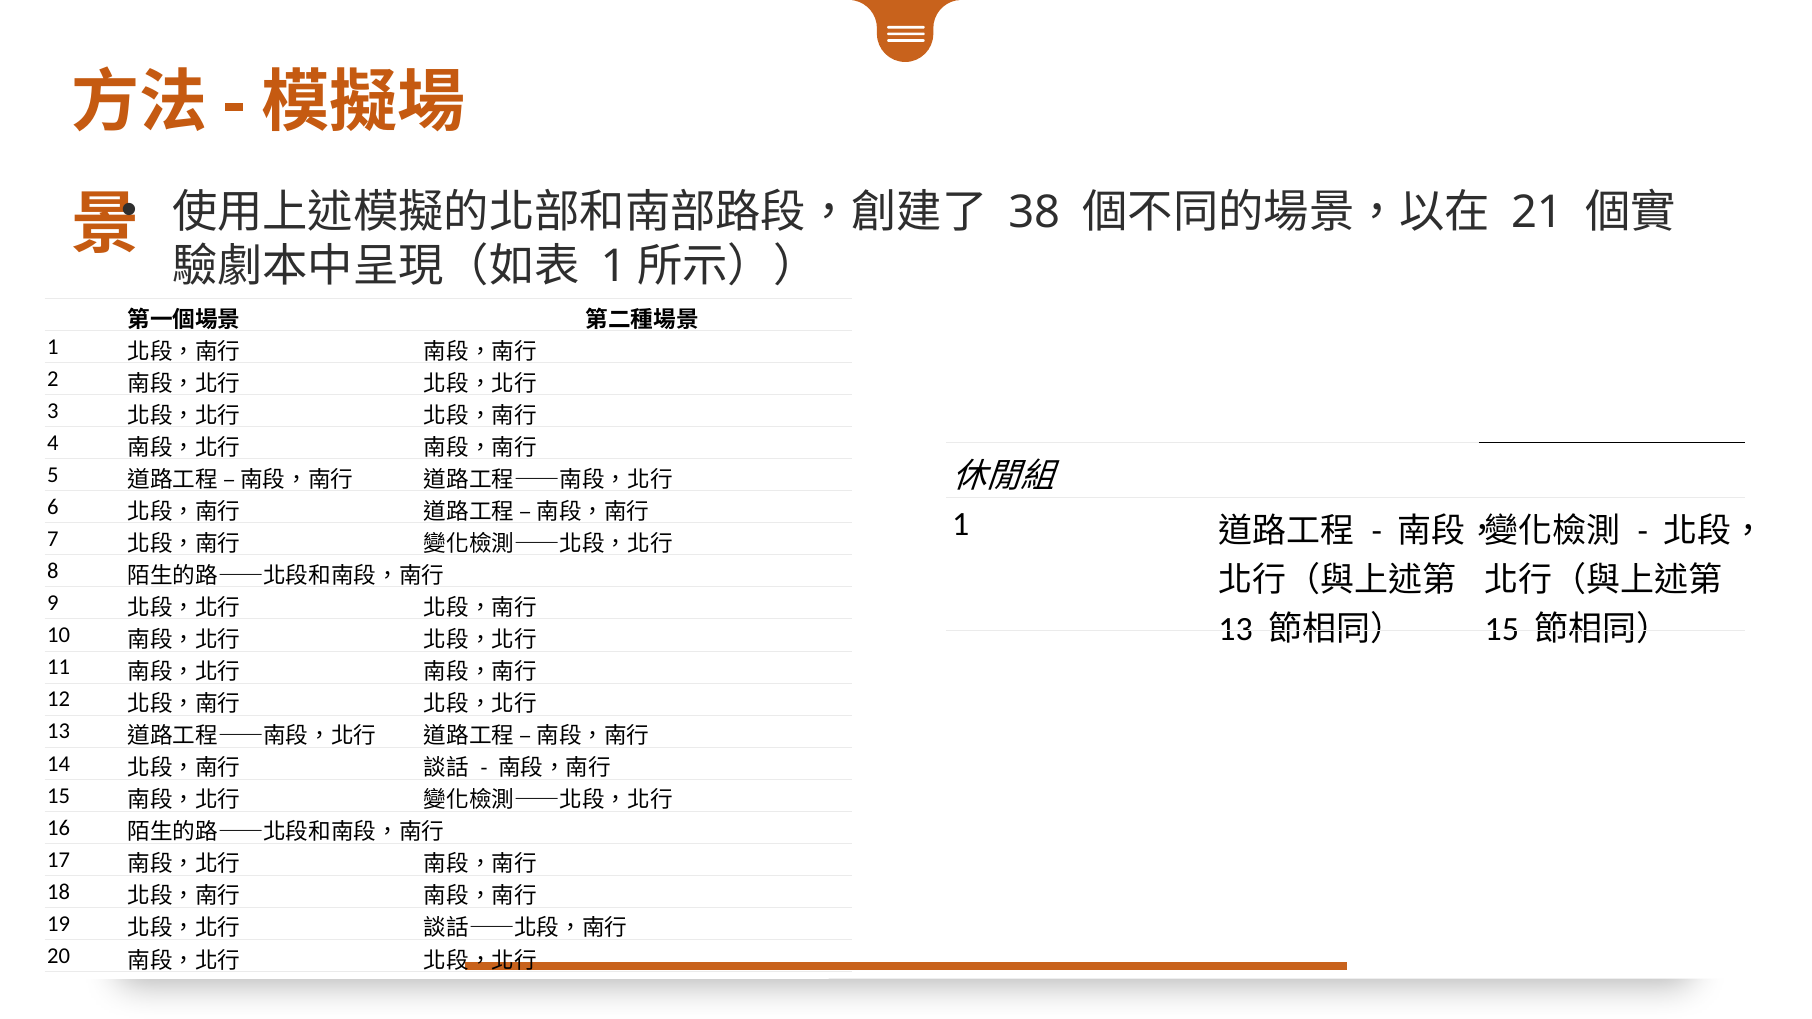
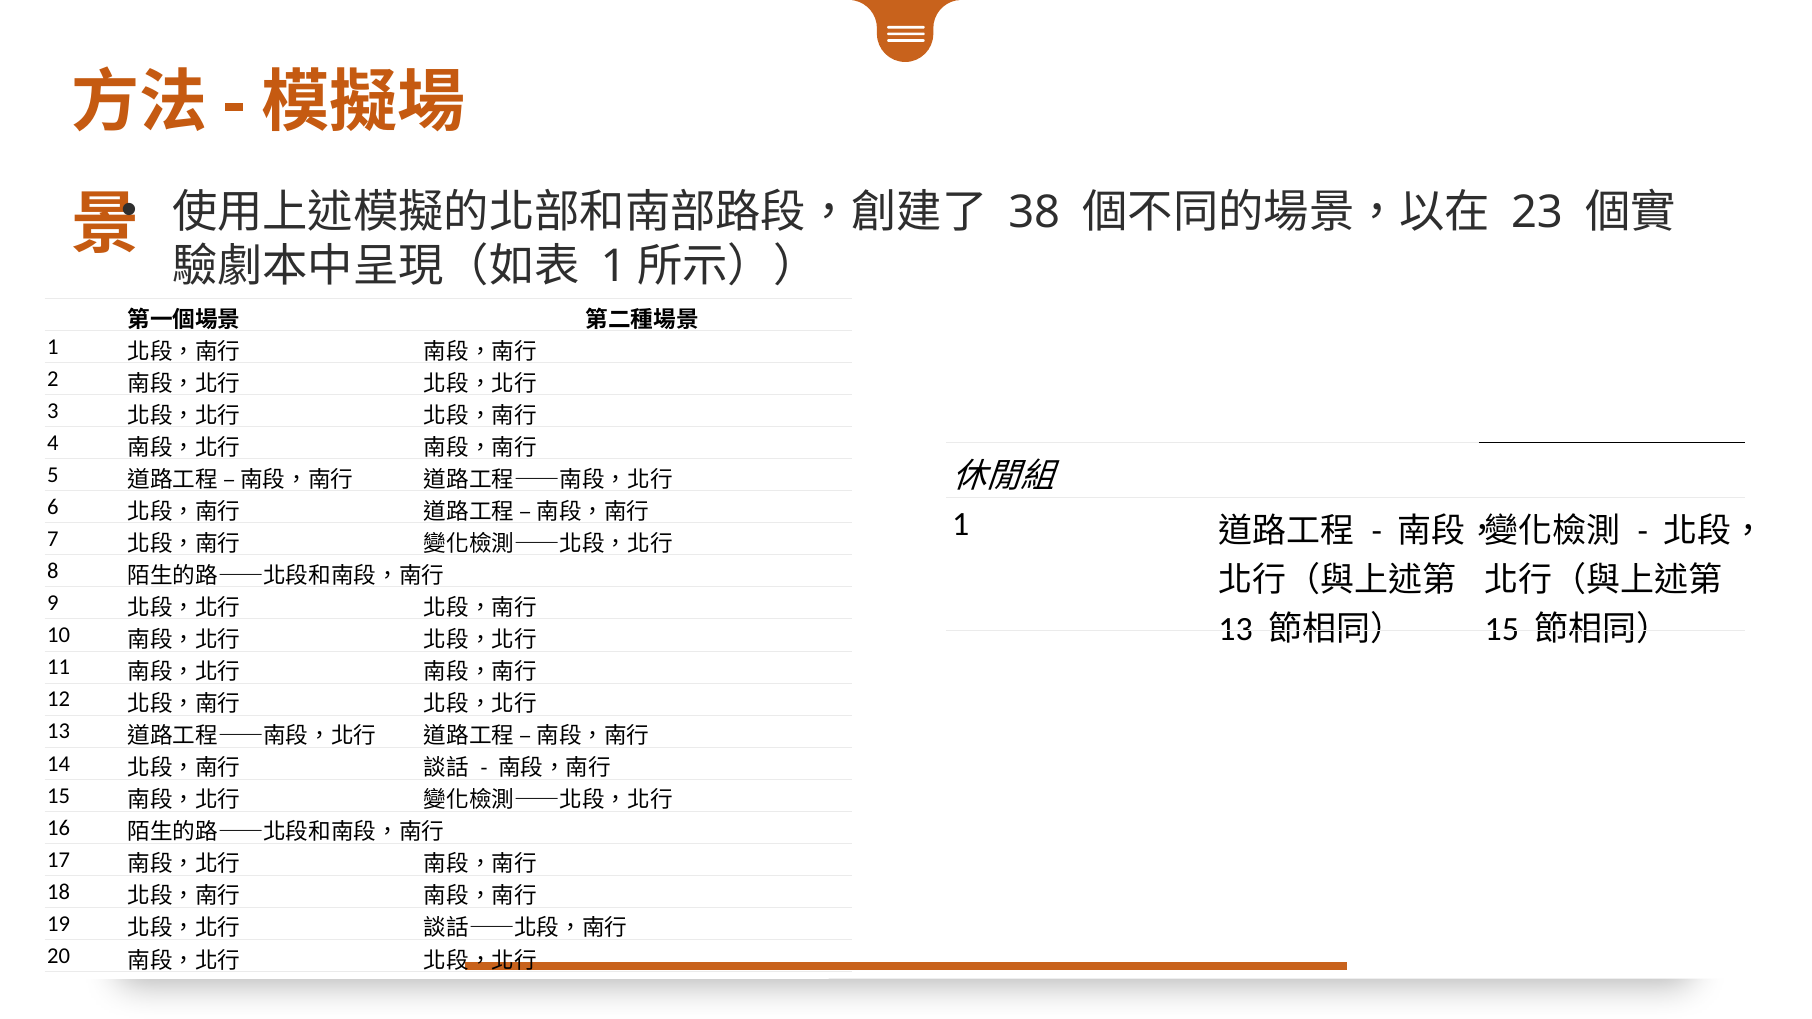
21: 21 -> 23 (1537, 212)
